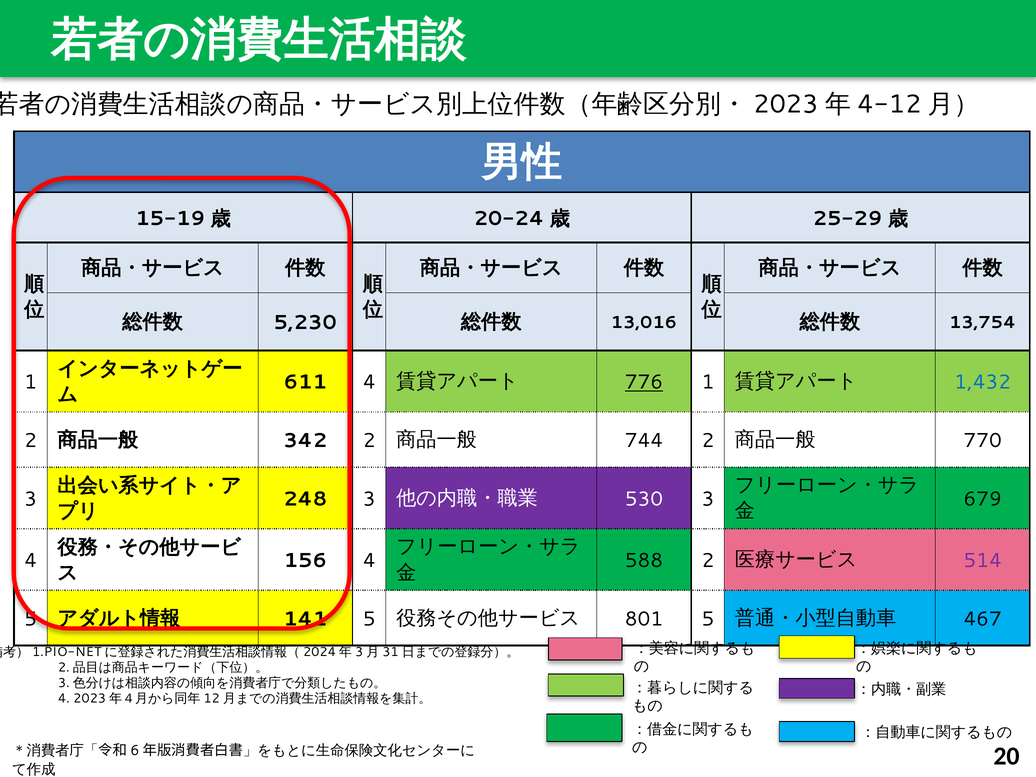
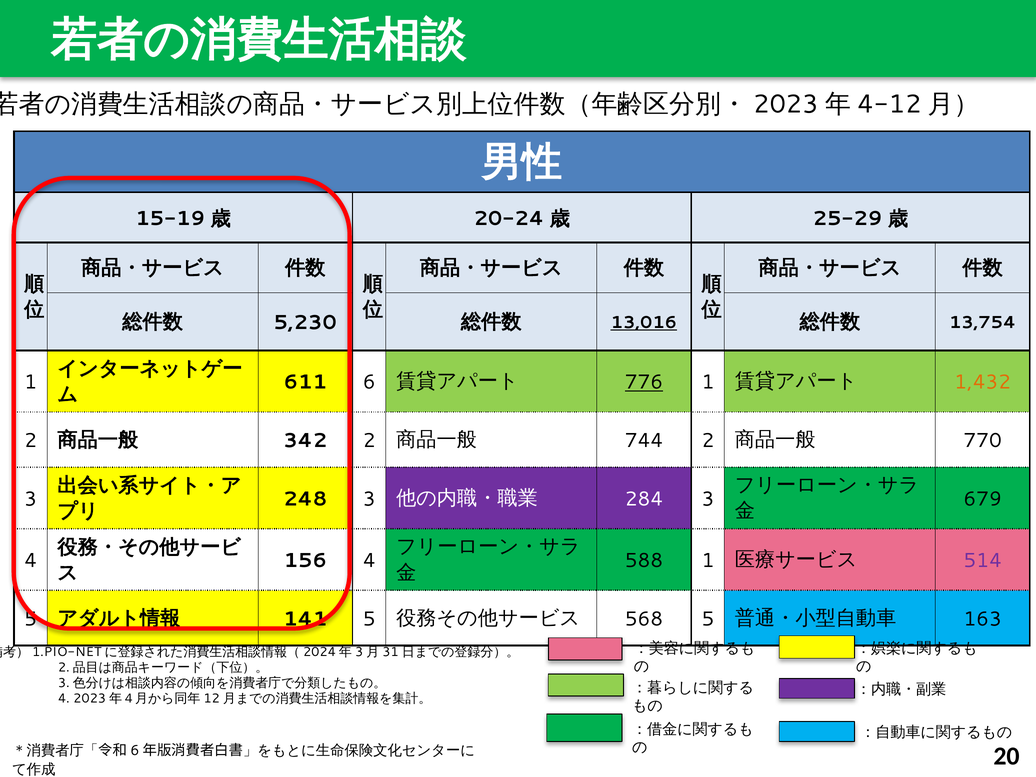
13,016 underline: none -> present (644, 322)
4: 4 -> 6 (369, 382)
1,432 colour: blue -> orange (983, 382)
530: 530 -> 284 (644, 499)
588 2: 2 -> 1 (708, 561)
801: 801 -> 568 (644, 619)
467: 467 -> 163 (983, 619)
